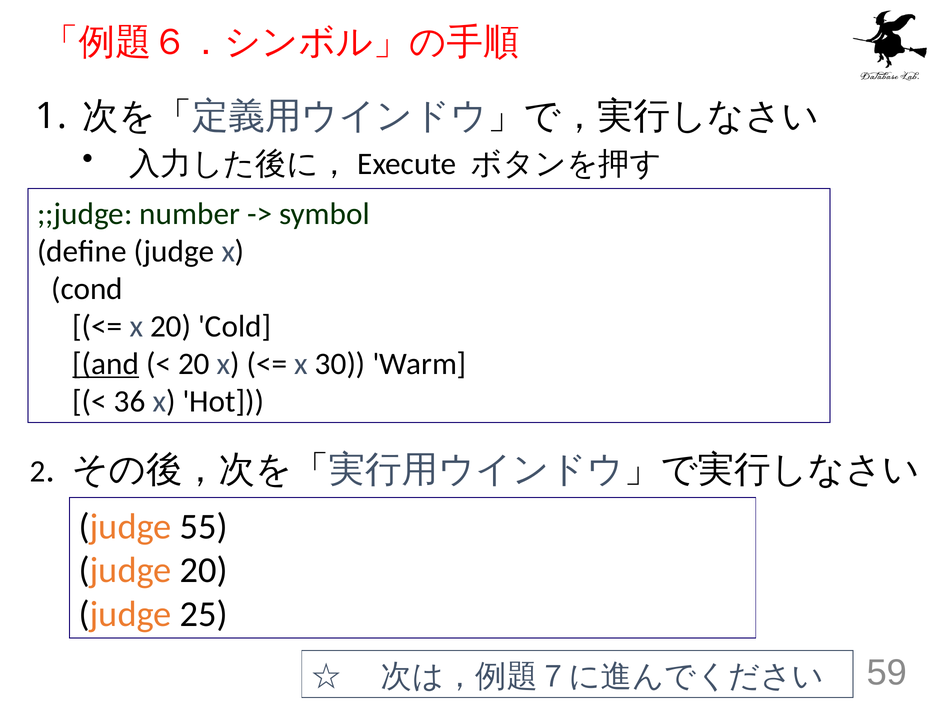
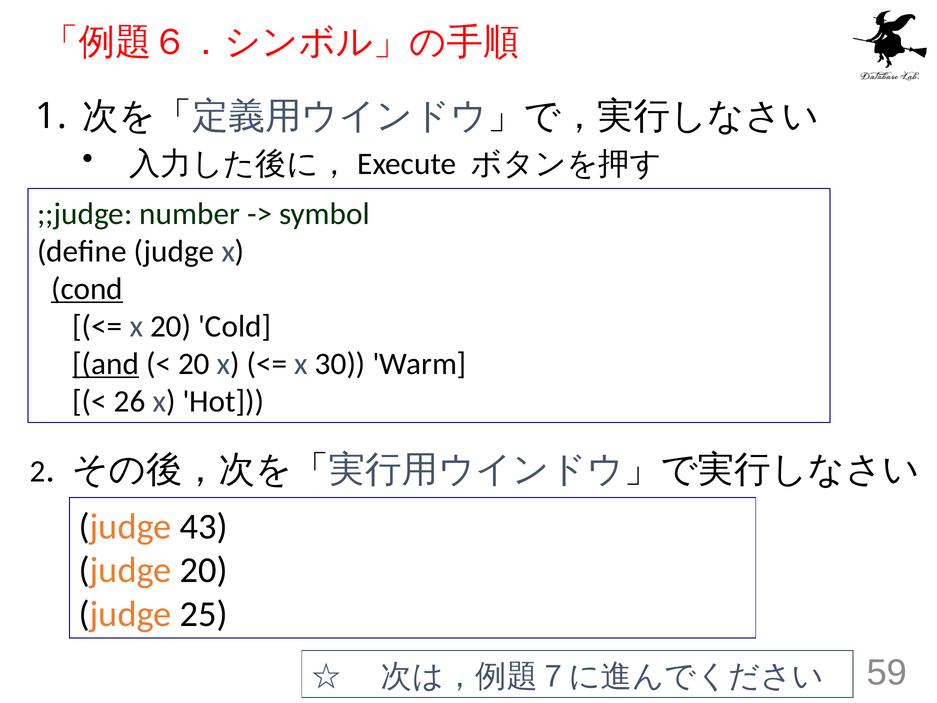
cond underline: none -> present (87, 289)
36: 36 -> 26 (130, 401)
55: 55 -> 43 (204, 526)
